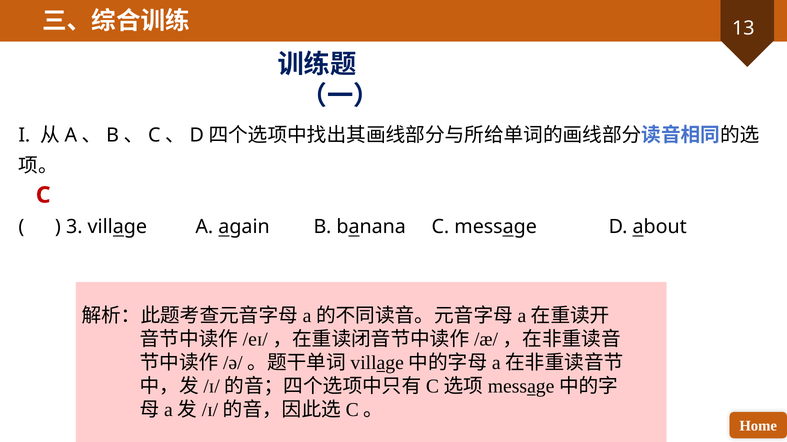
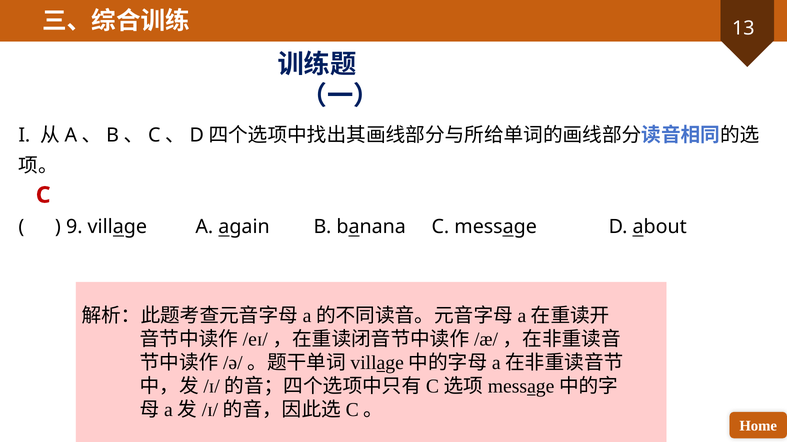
3: 3 -> 9 (74, 227)
